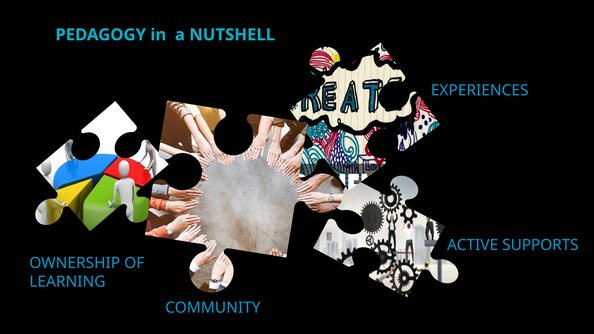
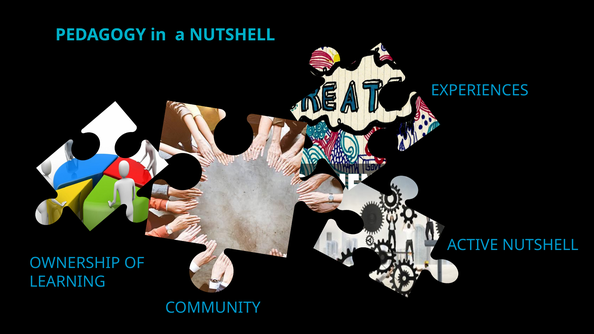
ACTIVE SUPPORTS: SUPPORTS -> NUTSHELL (540, 245)
